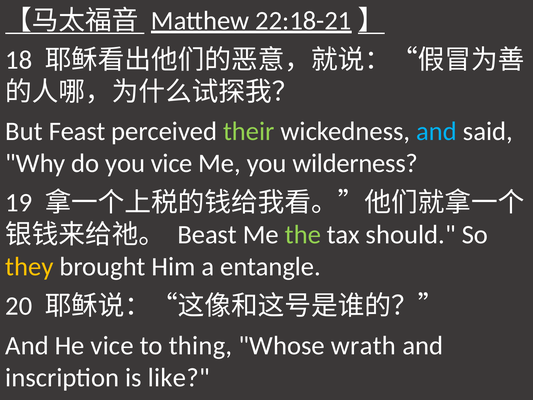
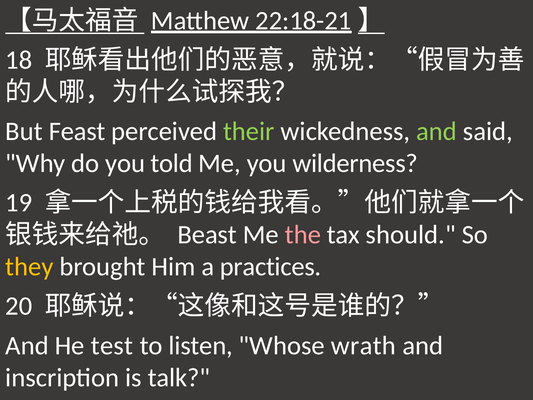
and colour: light blue -> light green (437, 131)
you vice: vice -> told (172, 163)
the colour: light green -> pink (303, 235)
entangle: entangle -> practices (271, 267)
He vice: vice -> test (112, 345)
thing: thing -> listen (201, 345)
like: like -> talk (179, 377)
